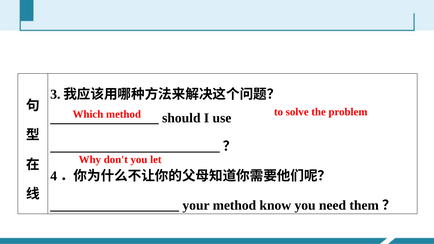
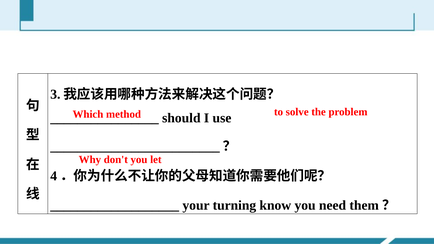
your method: method -> turning (234, 205)
